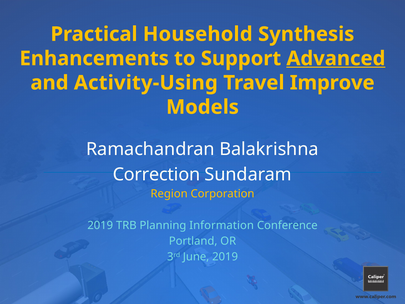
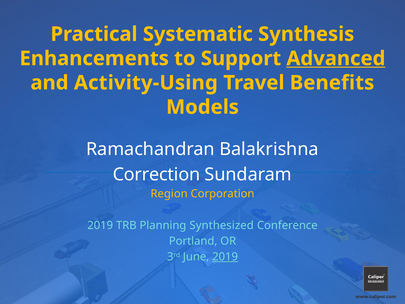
Household: Household -> Systematic (198, 34)
Improve: Improve -> Benefits (332, 83)
Information: Information -> Synthesized (222, 225)
2019 underline: none -> present (225, 257)
